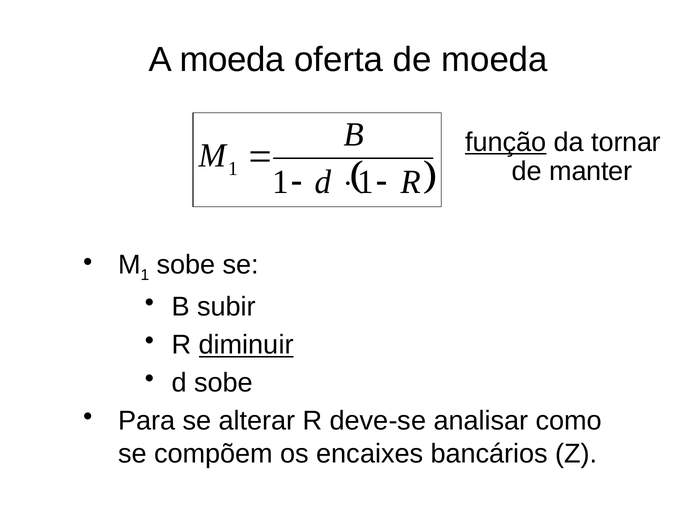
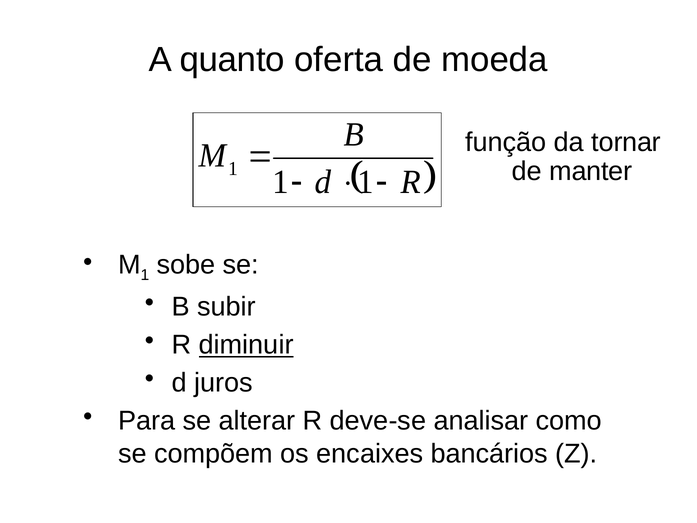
A moeda: moeda -> quanto (232, 60)
função underline: present -> none (506, 142)
d sobe: sobe -> juros (224, 383)
